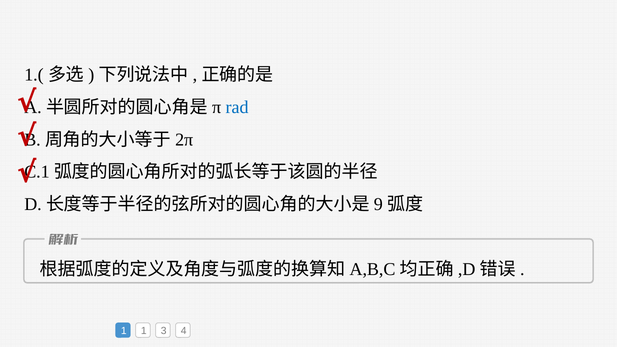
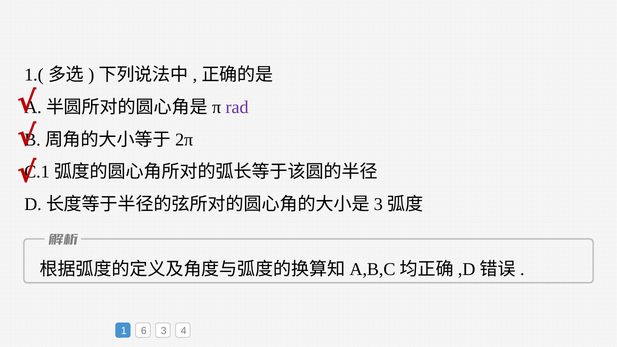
rad colour: blue -> purple (237, 107)
9: 9 -> 3 (378, 204)
1 1: 1 -> 6 (144, 331)
